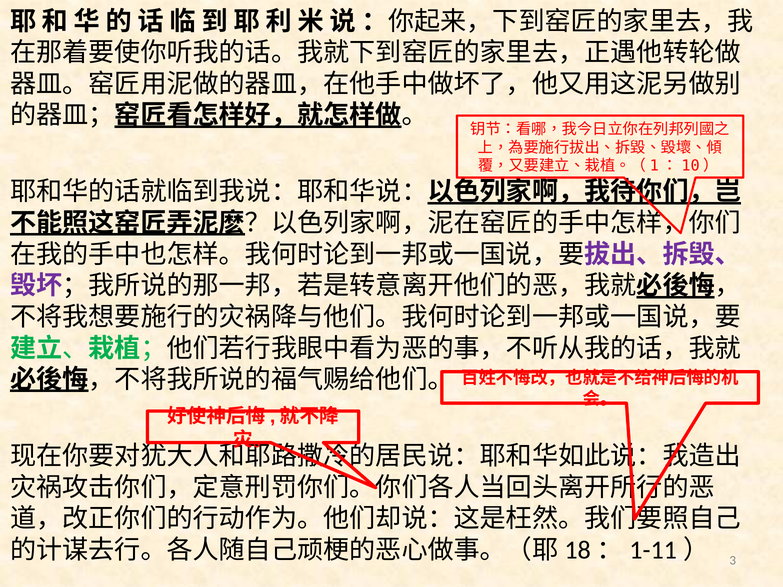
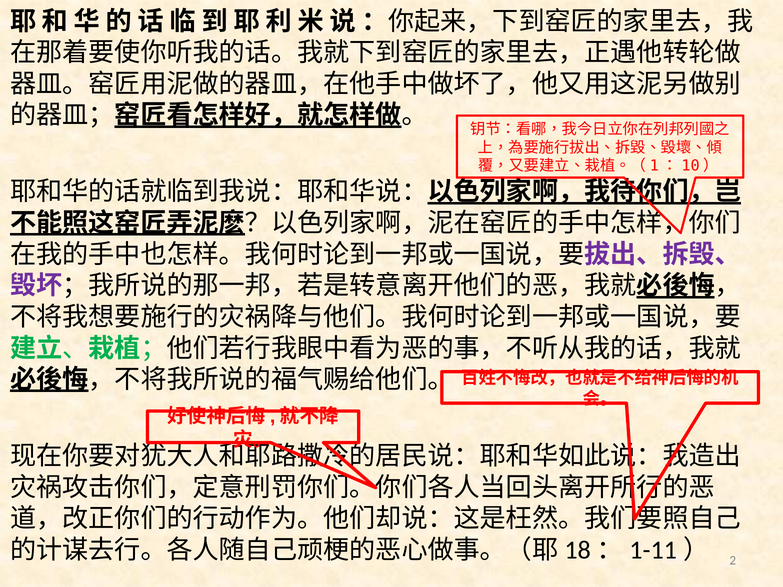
3: 3 -> 2 (733, 561)
